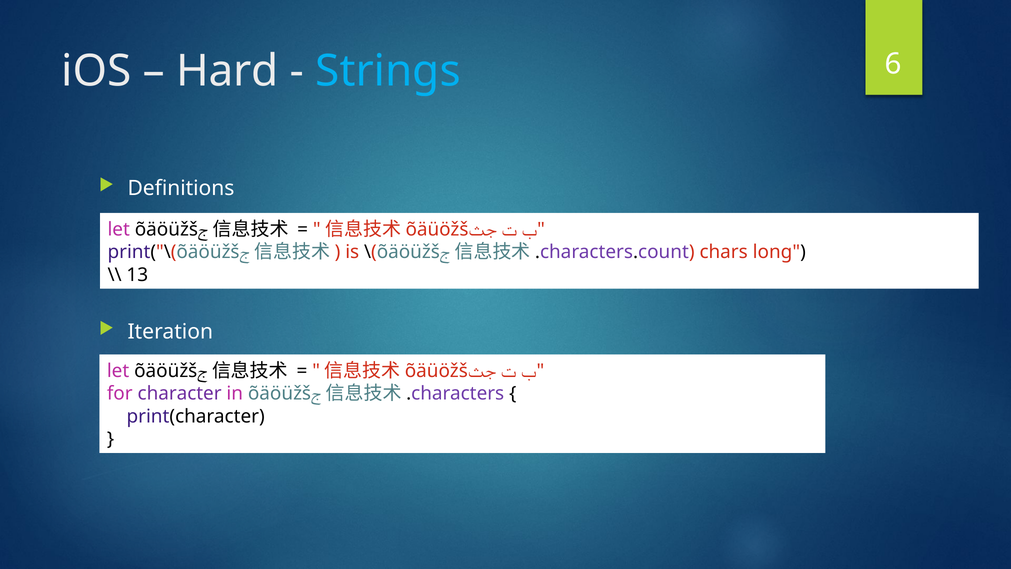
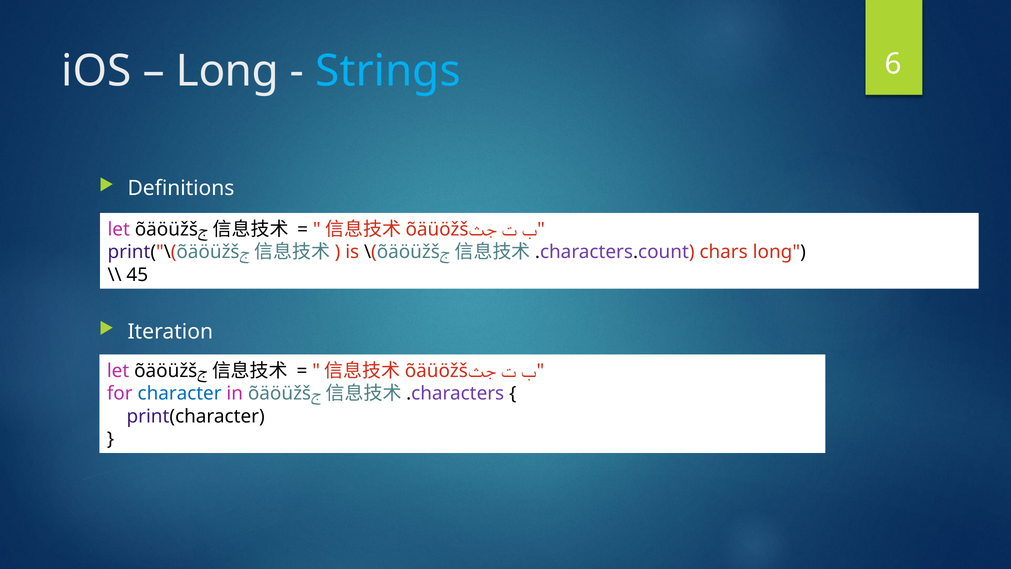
Hard: Hard -> Long (227, 71)
13: 13 -> 45 (137, 275)
character colour: purple -> blue (180, 393)
